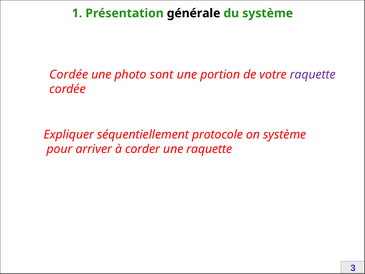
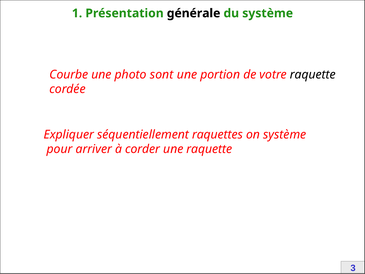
Cordée: Cordée -> Courbe (69, 74)
raquette colour: purple -> black (313, 74)
protocole: protocole -> raquettes (218, 134)
